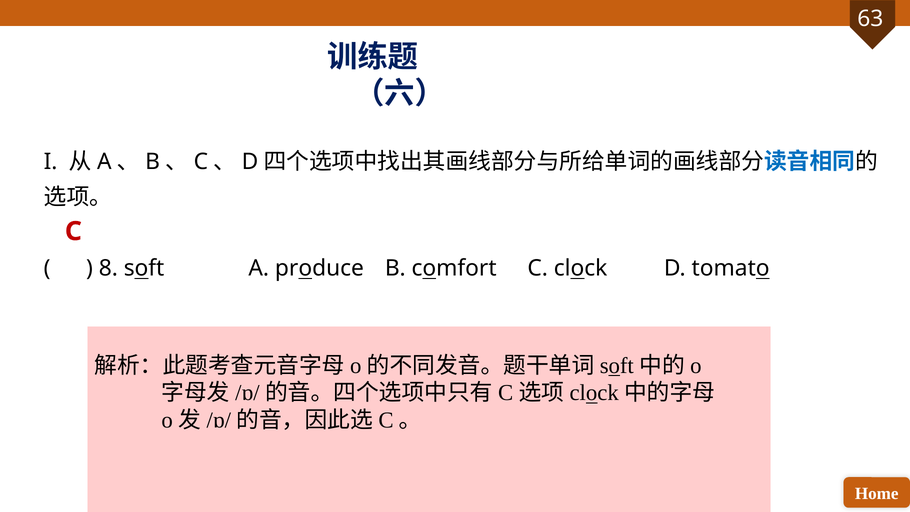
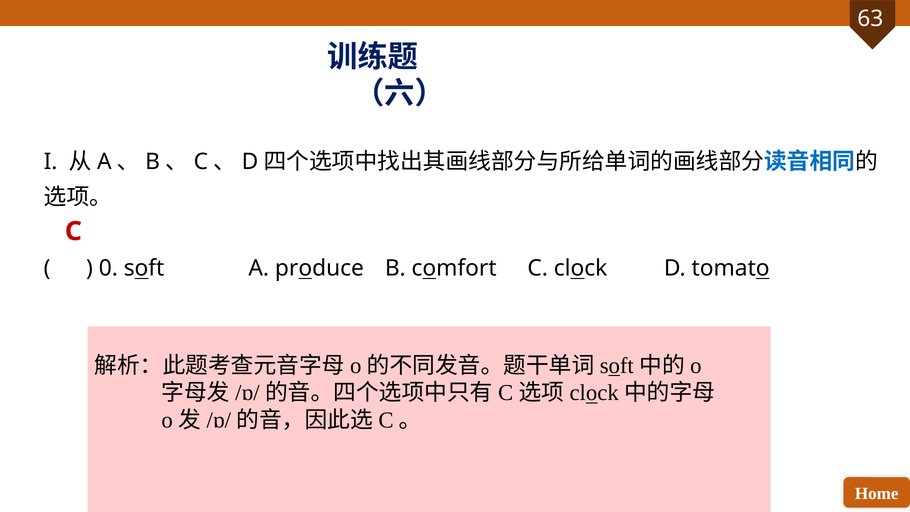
8: 8 -> 0 (108, 268)
